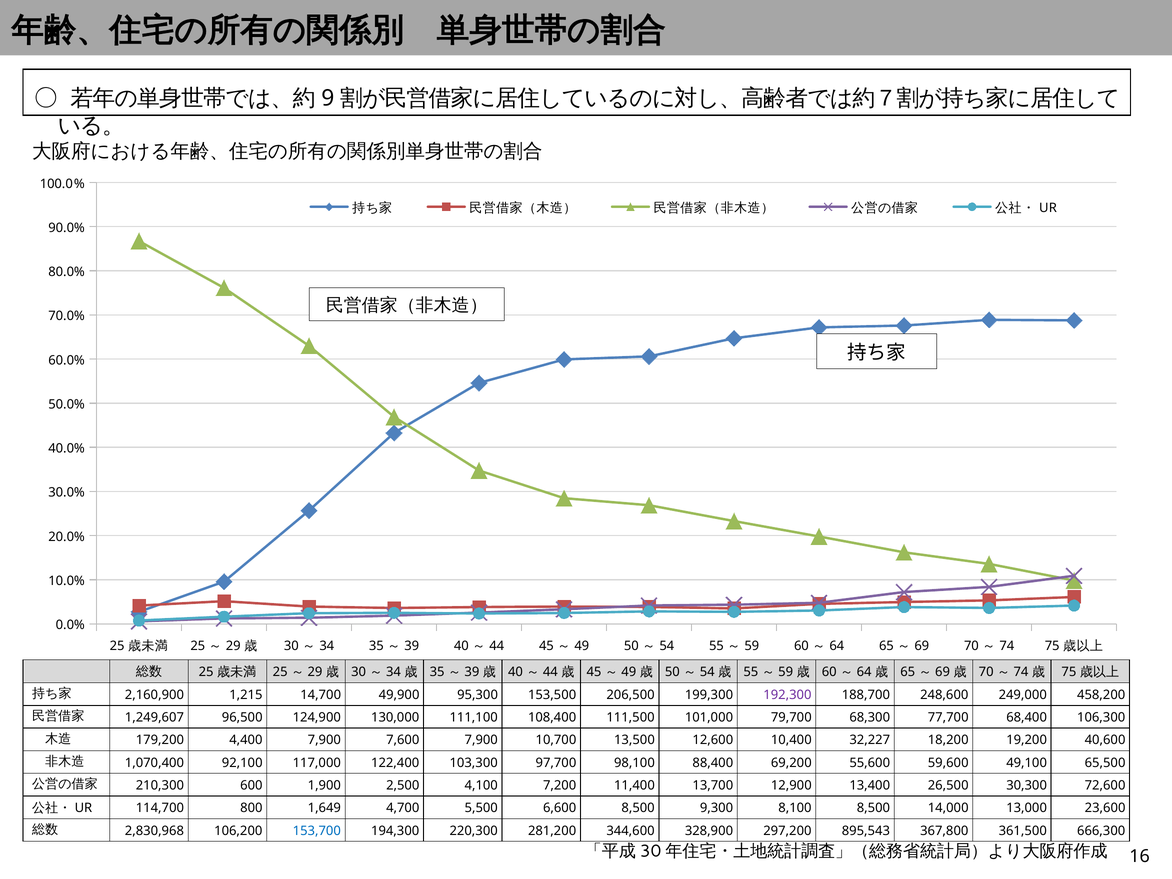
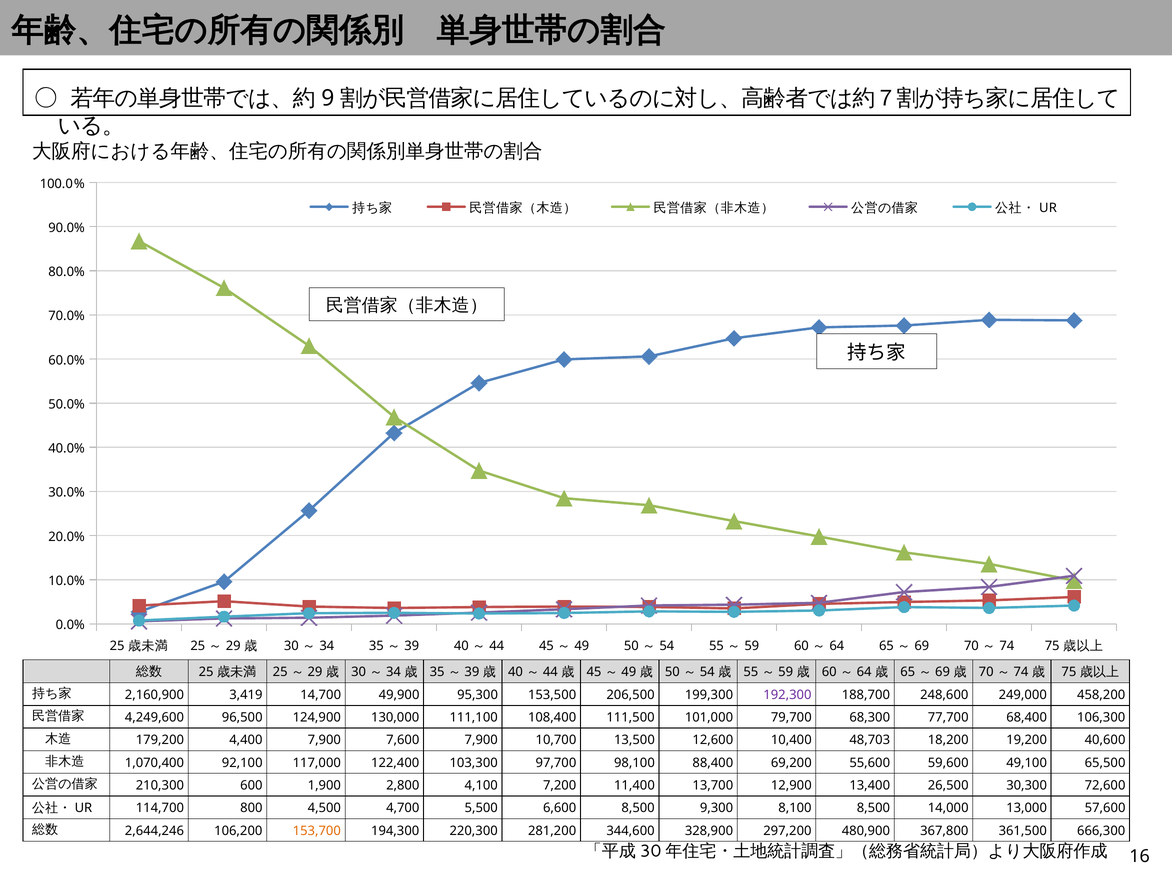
1,215: 1,215 -> 3,419 (246, 695)
1,249,607: 1,249,607 -> 4,249,600 (154, 718)
32,227: 32,227 -> 48,703 (870, 740)
2,500: 2,500 -> 2,800 (403, 785)
1,649: 1,649 -> 4,500 (324, 808)
23,600: 23,600 -> 57,600 (1105, 808)
2,830,968: 2,830,968 -> 2,644,246 (154, 831)
153,700 colour: blue -> orange (317, 831)
895,543: 895,543 -> 480,900 (866, 831)
